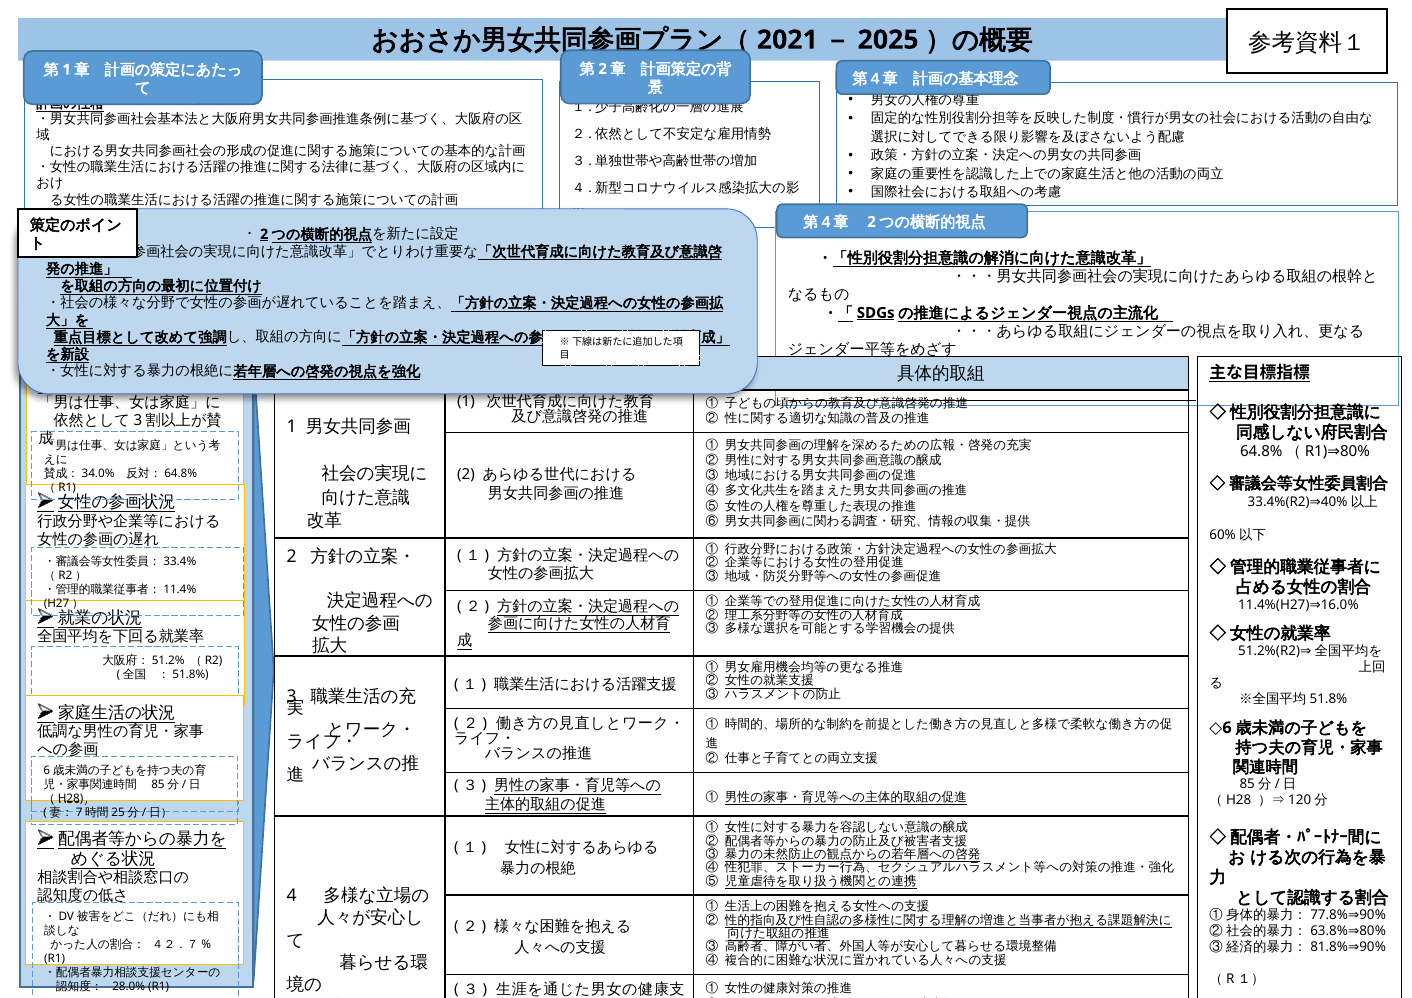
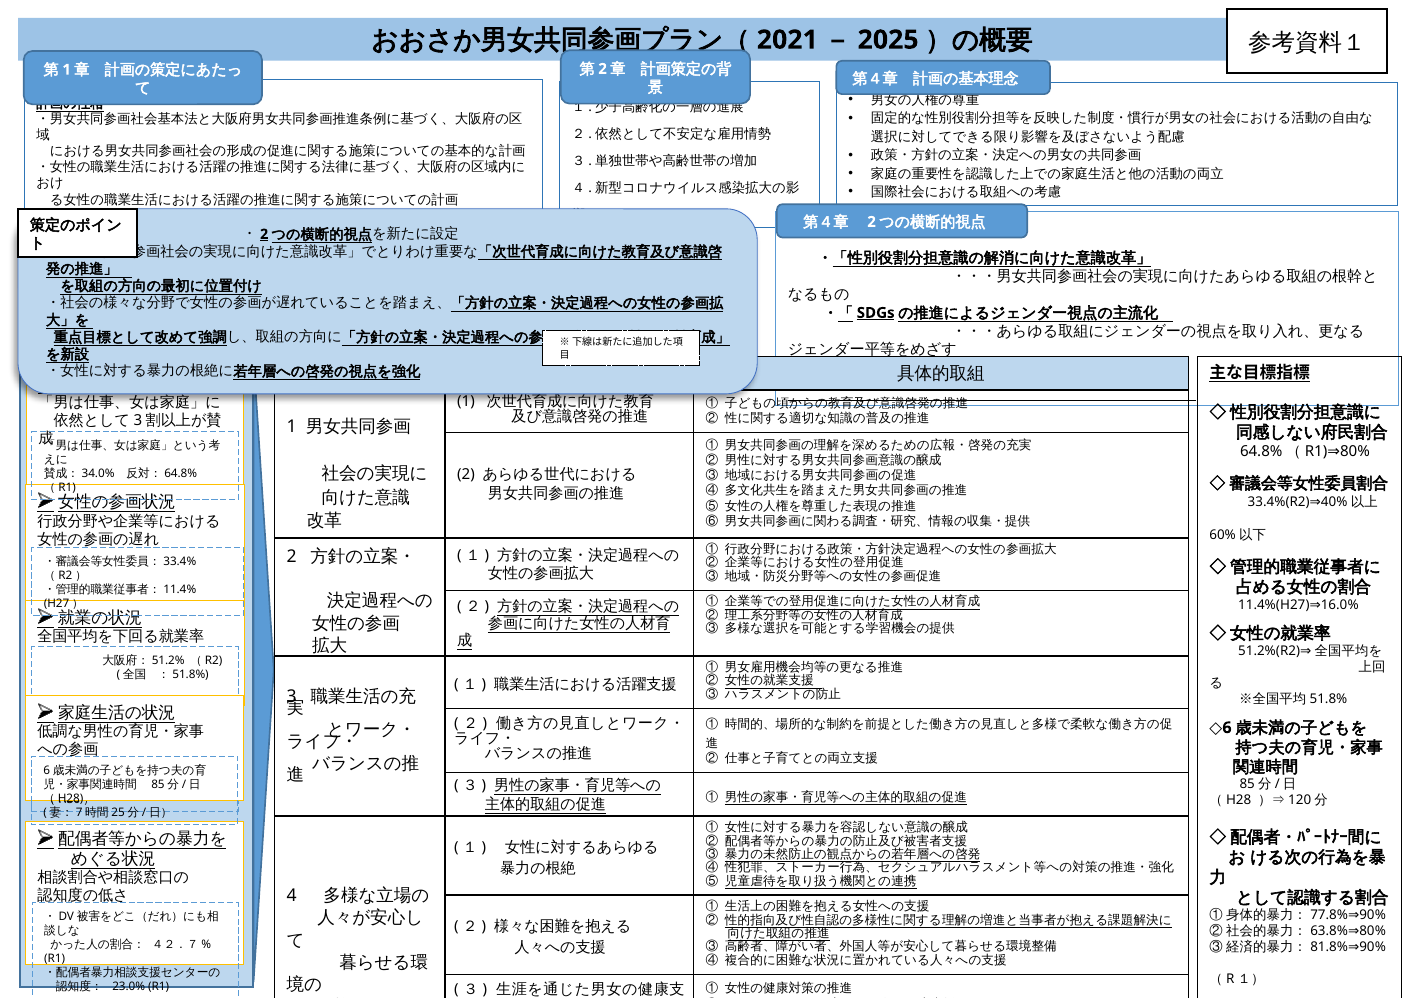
28.0%: 28.0% -> 23.0% (129, 987)
